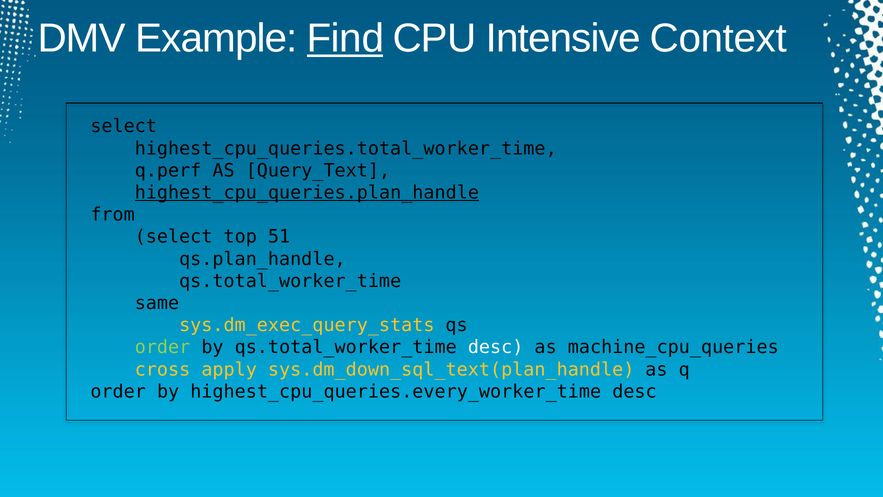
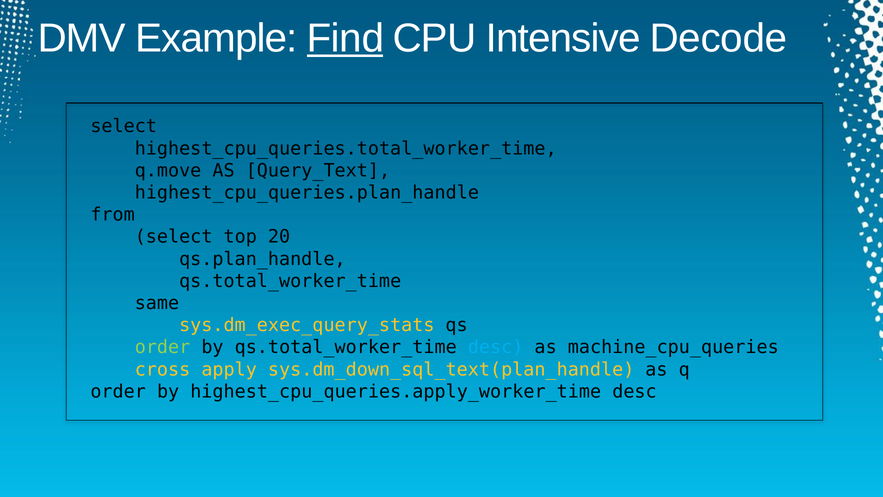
Context: Context -> Decode (718, 38)
q.perf: q.perf -> q.move (168, 170)
highest_cpu_queries.plan_handle underline: present -> none (307, 193)
51: 51 -> 20 (279, 237)
desc colour: white -> light blue (496, 347)
highest_cpu_queries.every_worker_time: highest_cpu_queries.every_worker_time -> highest_cpu_queries.apply_worker_time (396, 391)
